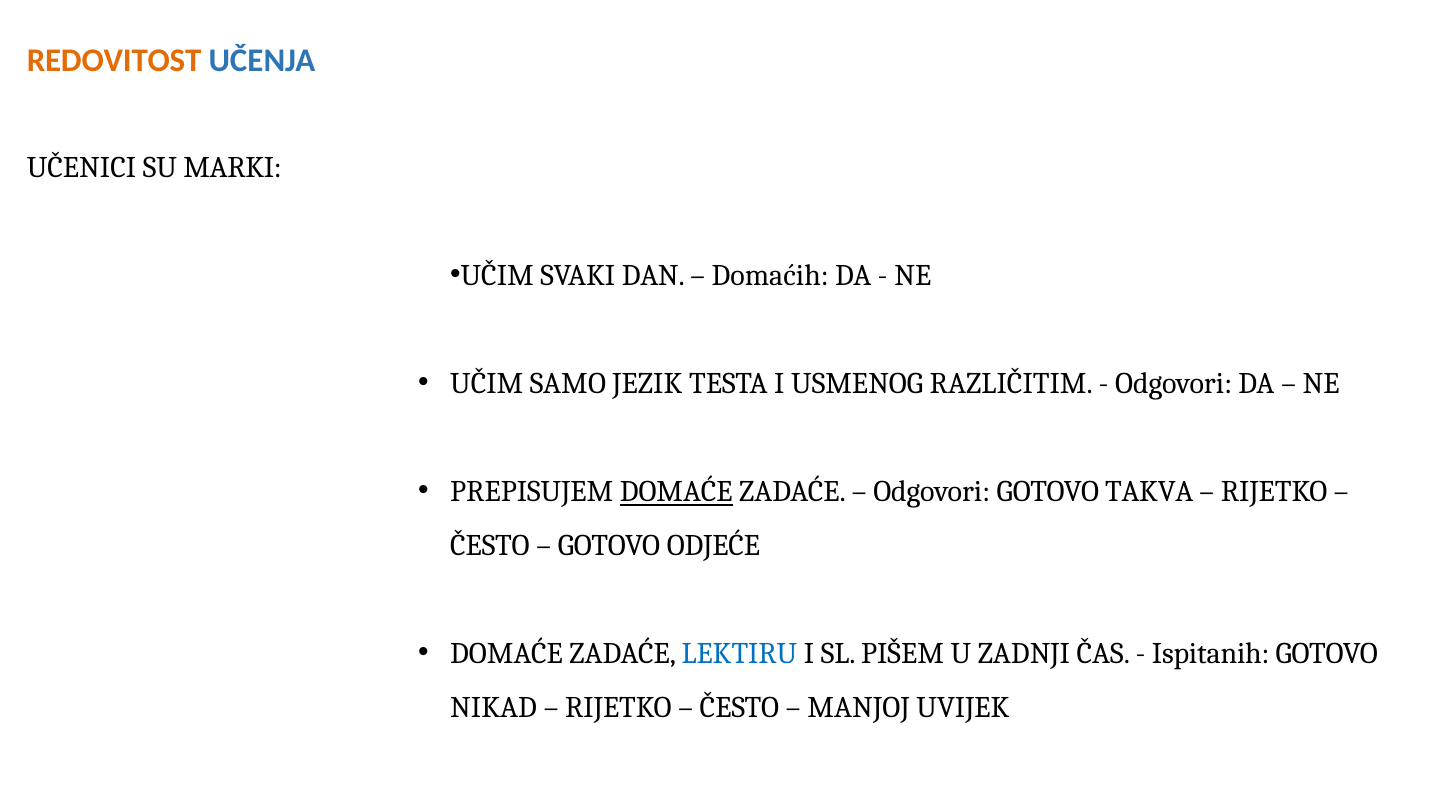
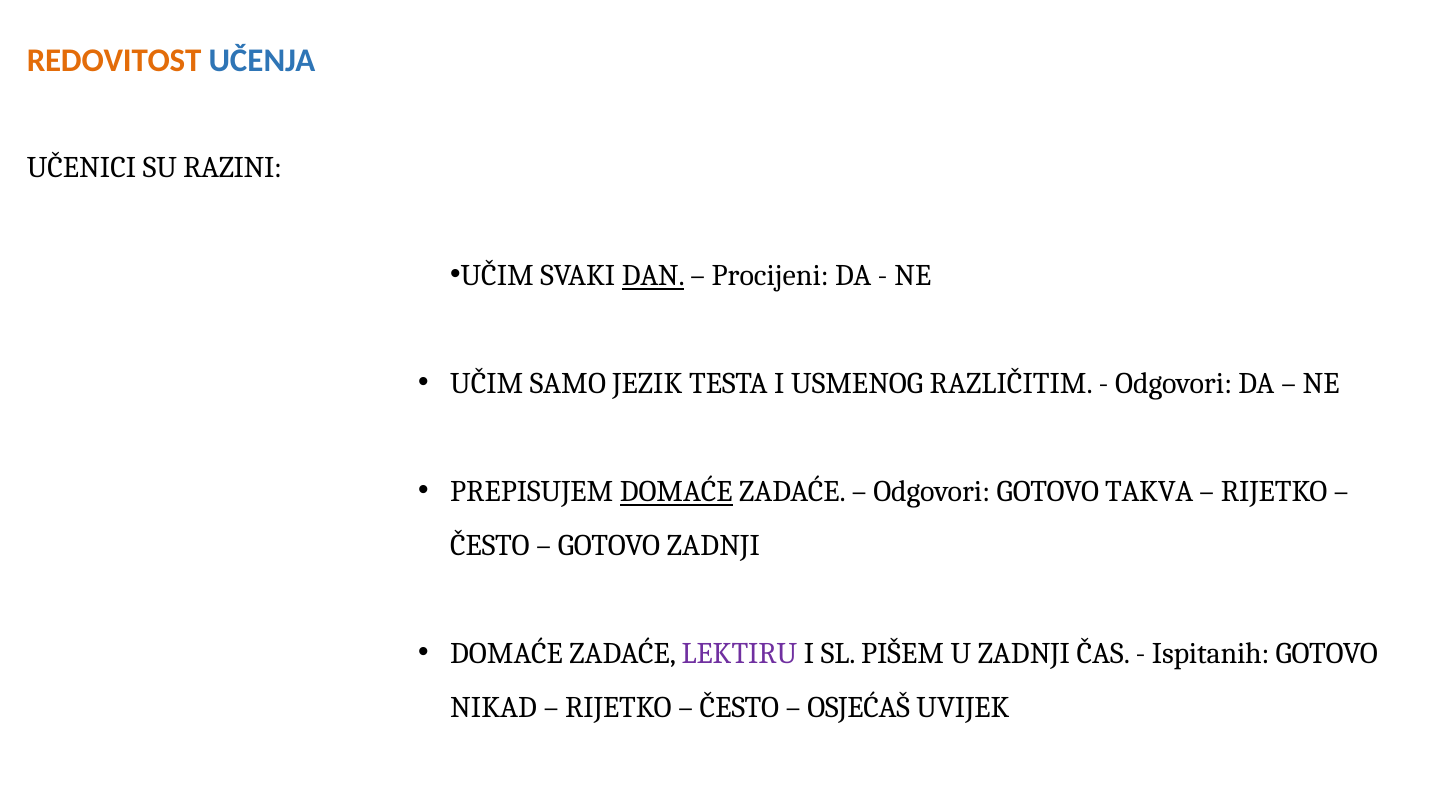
MARKI: MARKI -> RAZINI (233, 168)
DAN underline: none -> present (653, 276)
Domaćih: Domaćih -> Procijeni (770, 276)
GOTOVO ODJEĆE: ODJEĆE -> ZADNJI (713, 545)
LEKTIRU colour: blue -> purple (739, 653)
MANJOJ: MANJOJ -> OSJEĆAŠ (859, 707)
